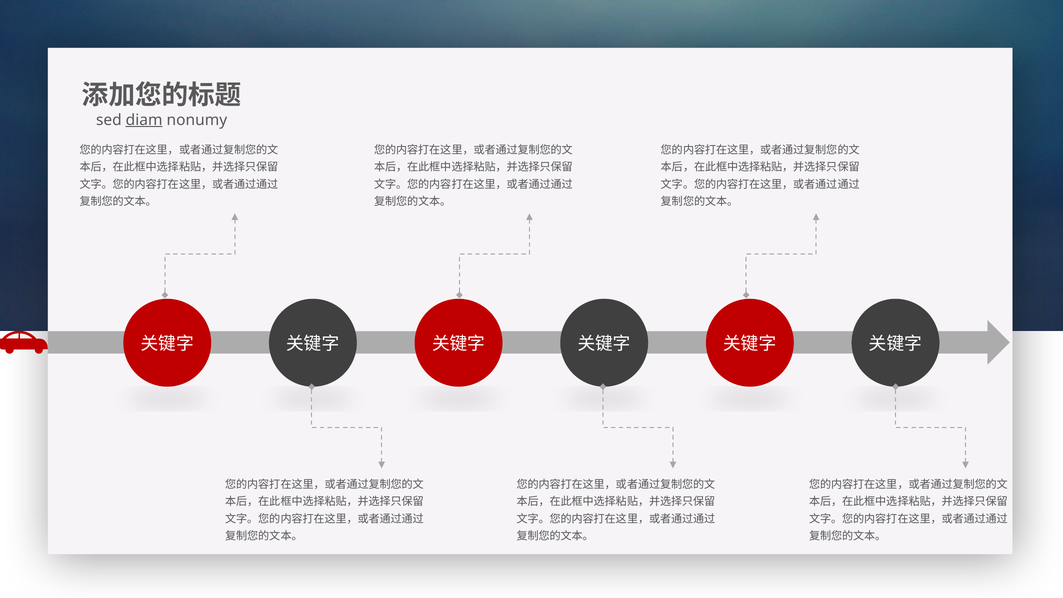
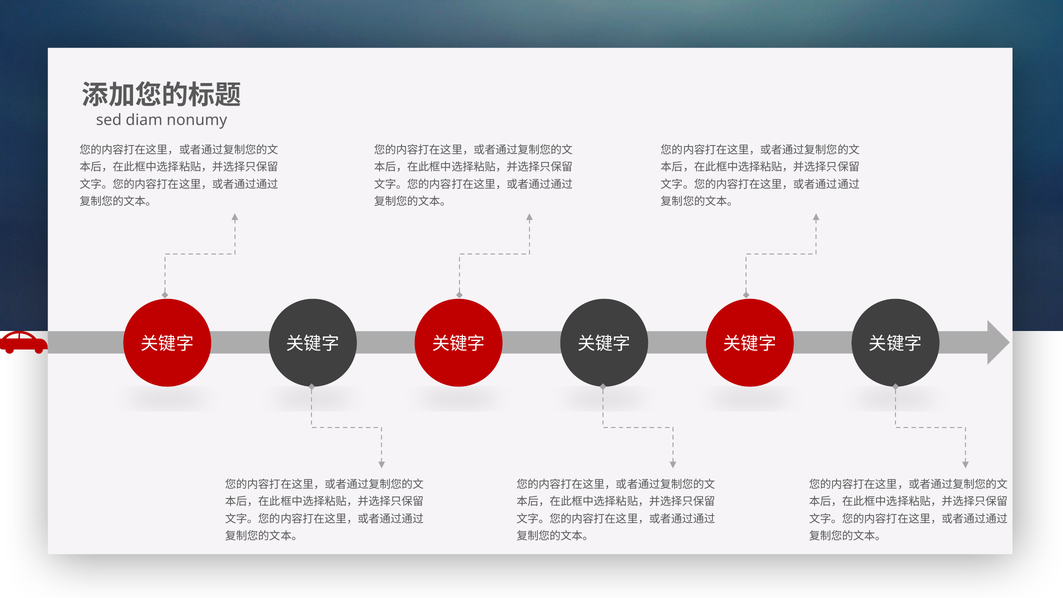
diam underline: present -> none (144, 120)
